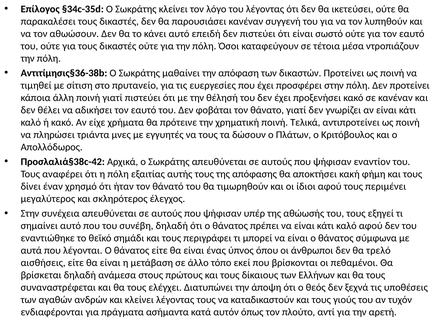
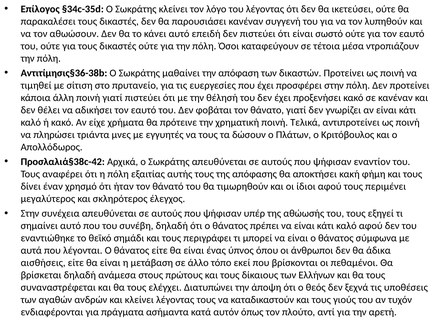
τρελό: τρελό -> άδικα (378, 251)
